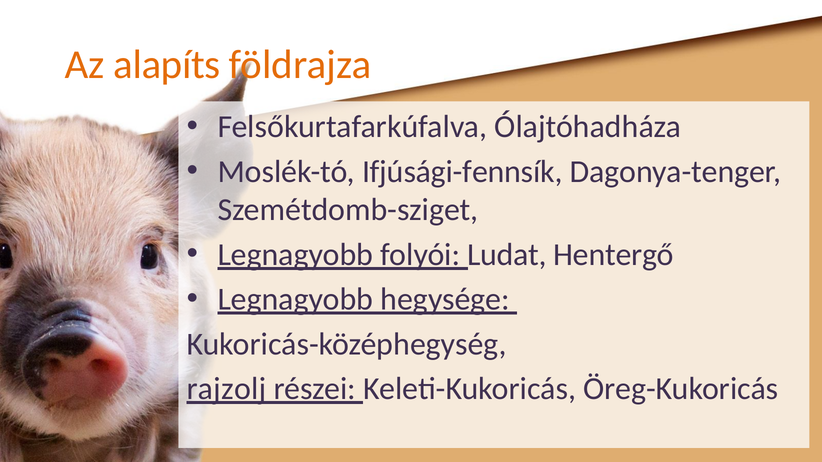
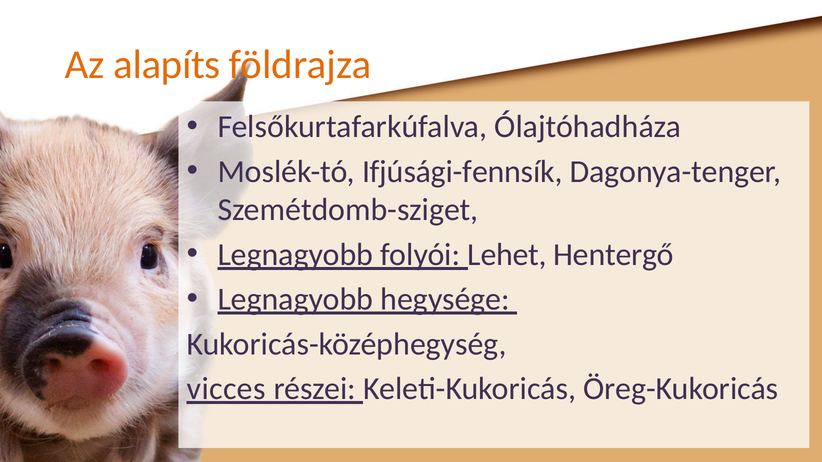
Ludat: Ludat -> Lehet (507, 255)
rajzolj: rajzolj -> vicces (226, 389)
